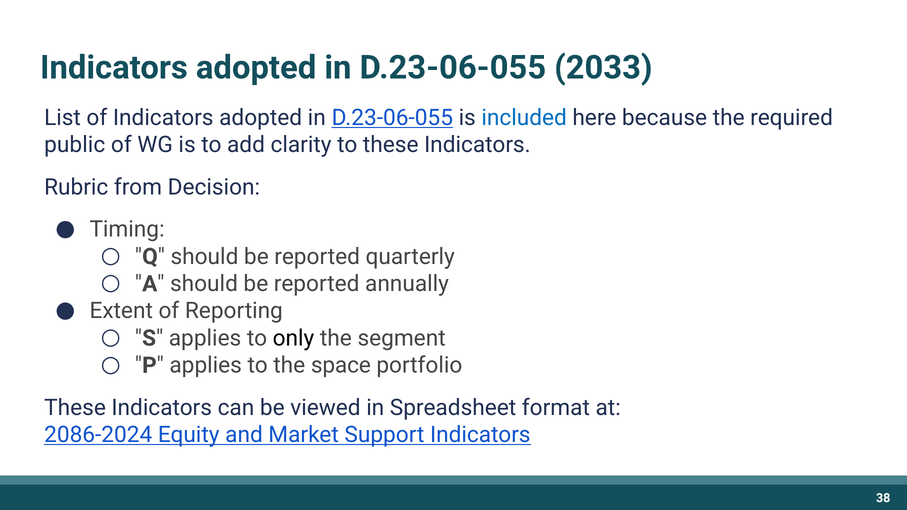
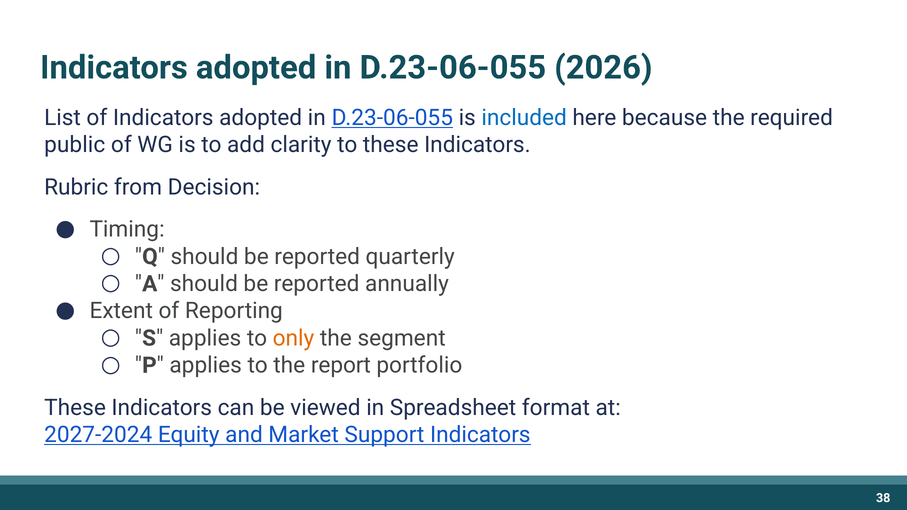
2033: 2033 -> 2026 (603, 68)
only colour: black -> orange (294, 338)
space: space -> report (341, 366)
2086-2024: 2086-2024 -> 2027-2024 (98, 435)
